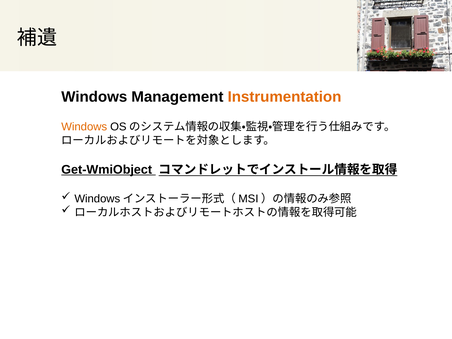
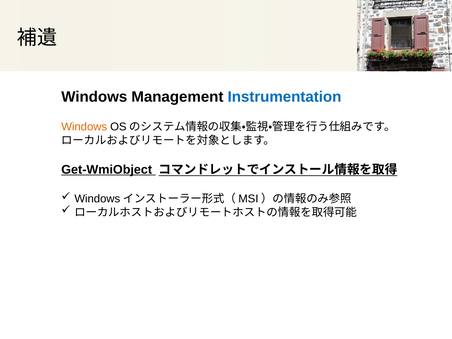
Instrumentation colour: orange -> blue (284, 97)
